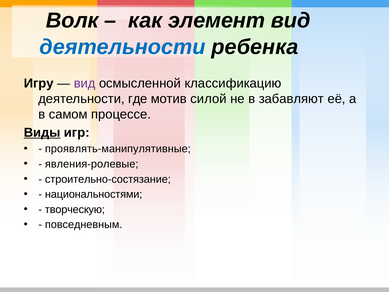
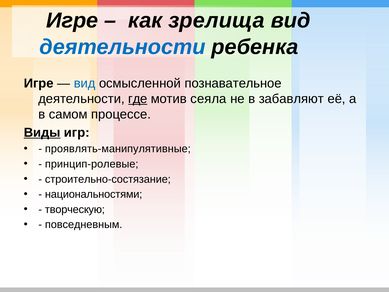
Волк: Волк -> Игре (72, 21)
элемент: элемент -> зрелища (216, 21)
Игру: Игру -> Игре (39, 83)
вид colour: purple -> blue (85, 83)
классификацию: классификацию -> познавательное (233, 83)
где underline: none -> present (138, 99)
силой: силой -> сеяла (208, 99)
явления-ролевые: явления-ролевые -> принцип-ролевые (92, 164)
